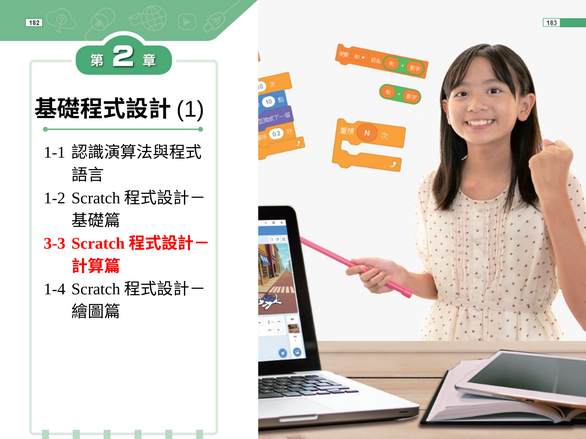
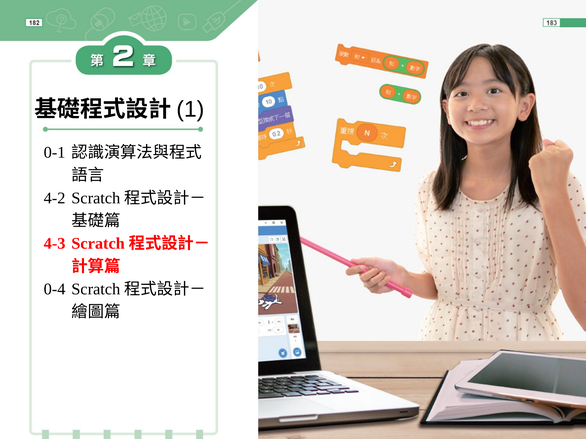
1-1: 1-1 -> 0-1 (55, 153)
1-2: 1-2 -> 4-2 (55, 198)
3-3: 3-3 -> 4-3 (55, 244)
1-4: 1-4 -> 0-4 (55, 289)
